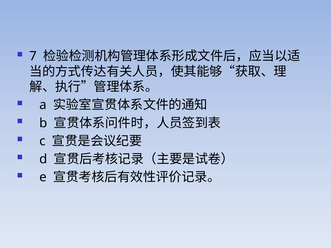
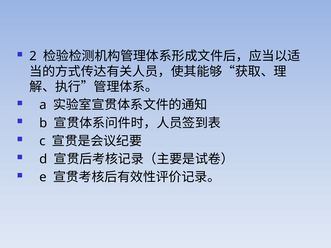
7: 7 -> 2 (33, 56)
